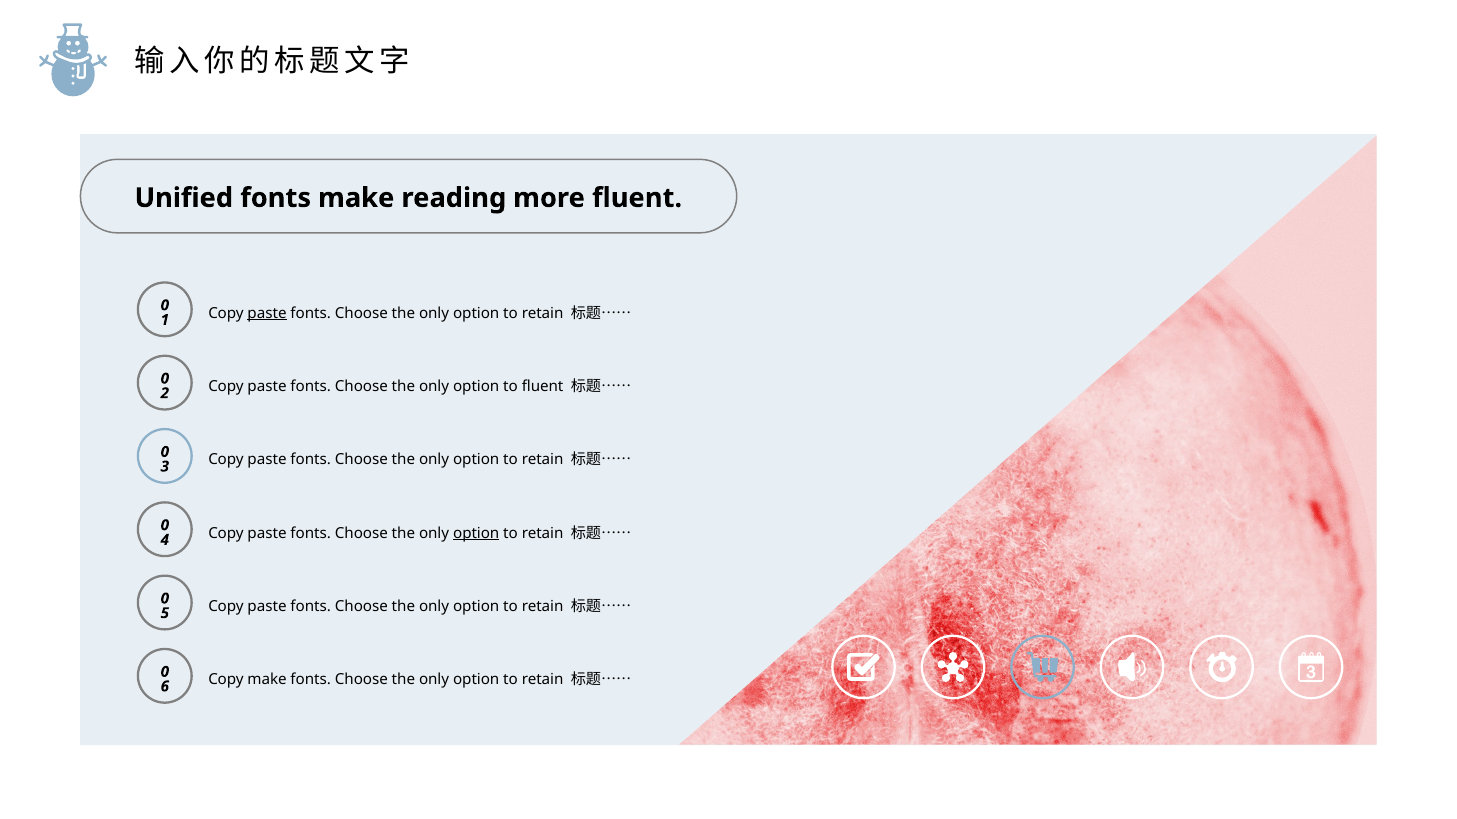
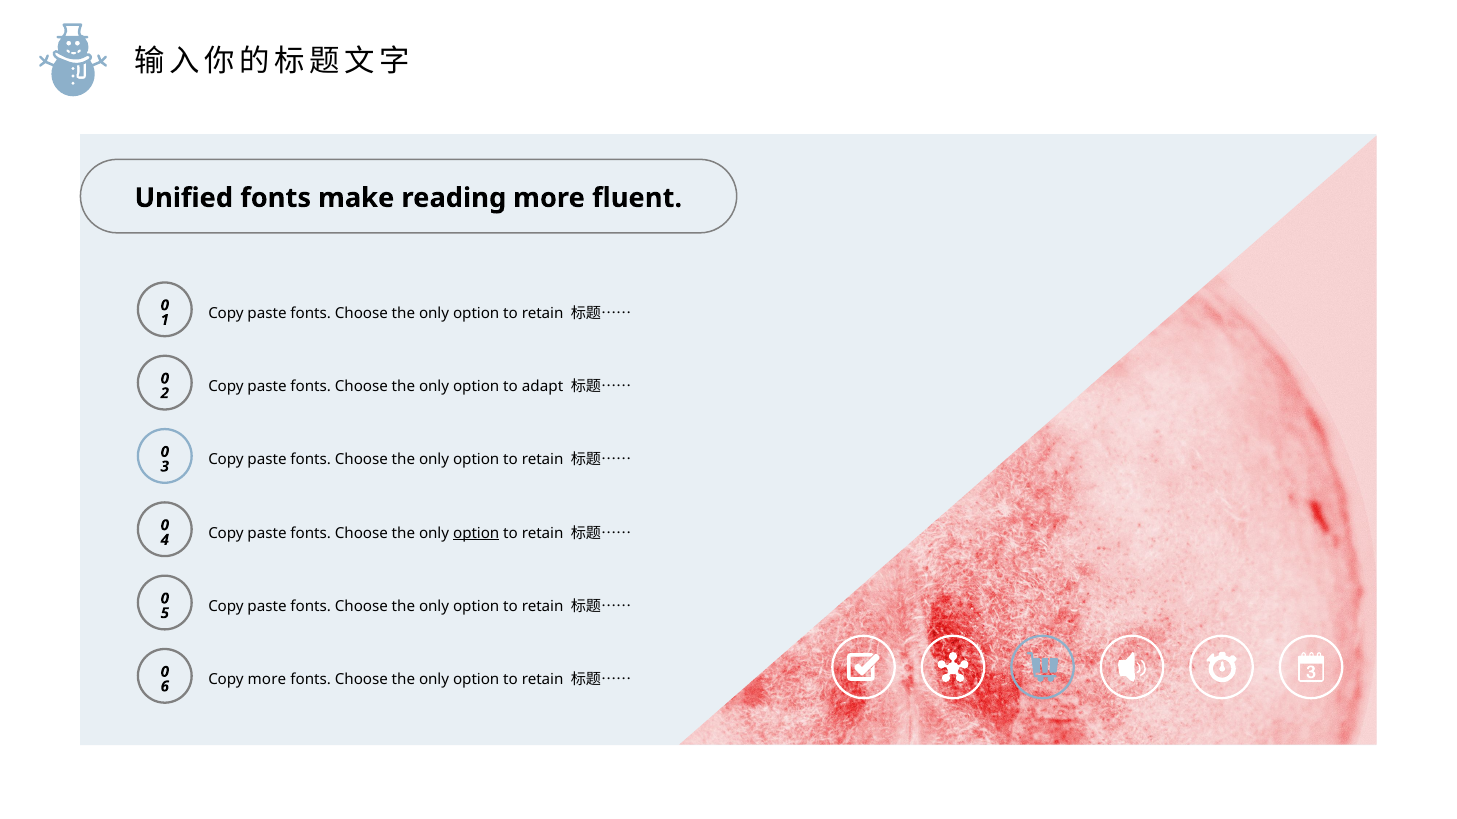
paste underline: present -> none (267, 313)
to fluent: fluent -> adapt (543, 387)
Copy make: make -> more (267, 680)
